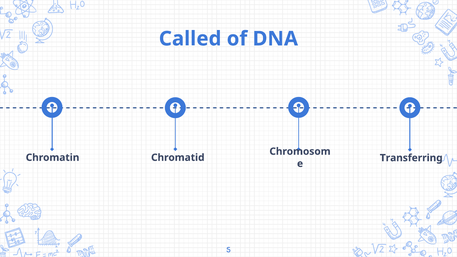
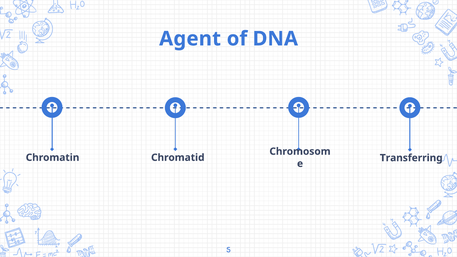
Called: Called -> Agent (190, 39)
